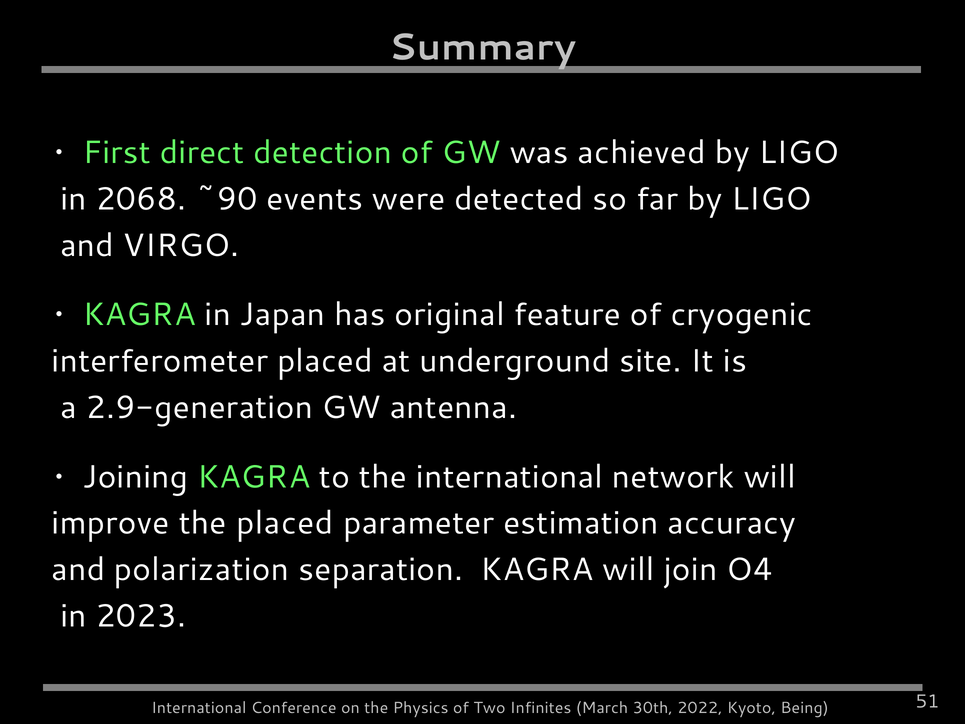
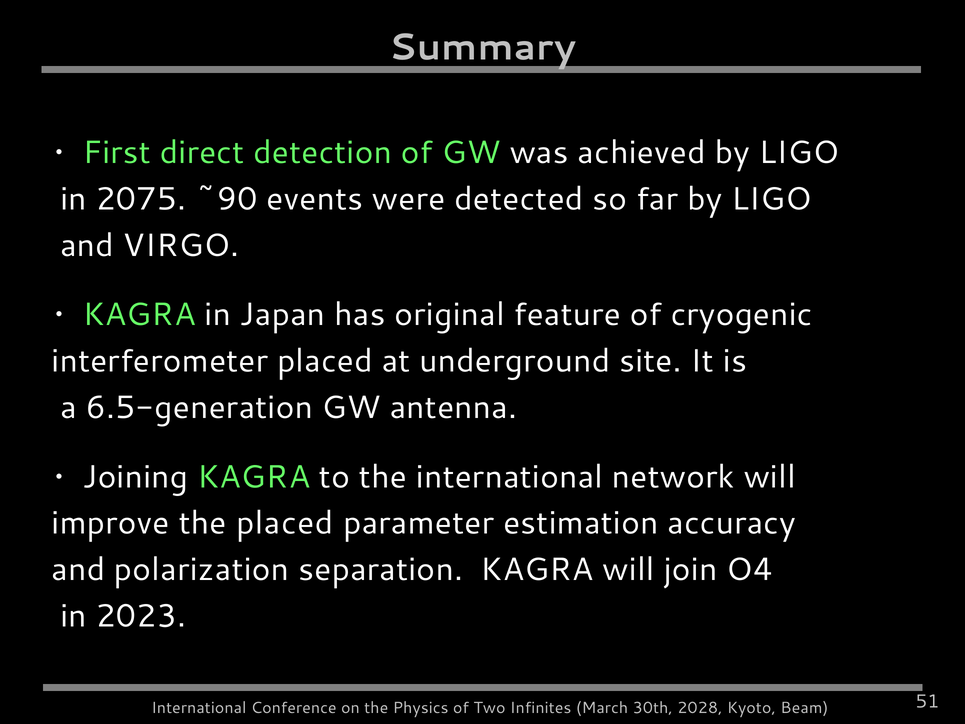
2068: 2068 -> 2075 (141, 199)
2.9-generation: 2.9-generation -> 6.5-generation (199, 407)
2022: 2022 -> 2028 (700, 708)
Being: Being -> Beam (804, 708)
